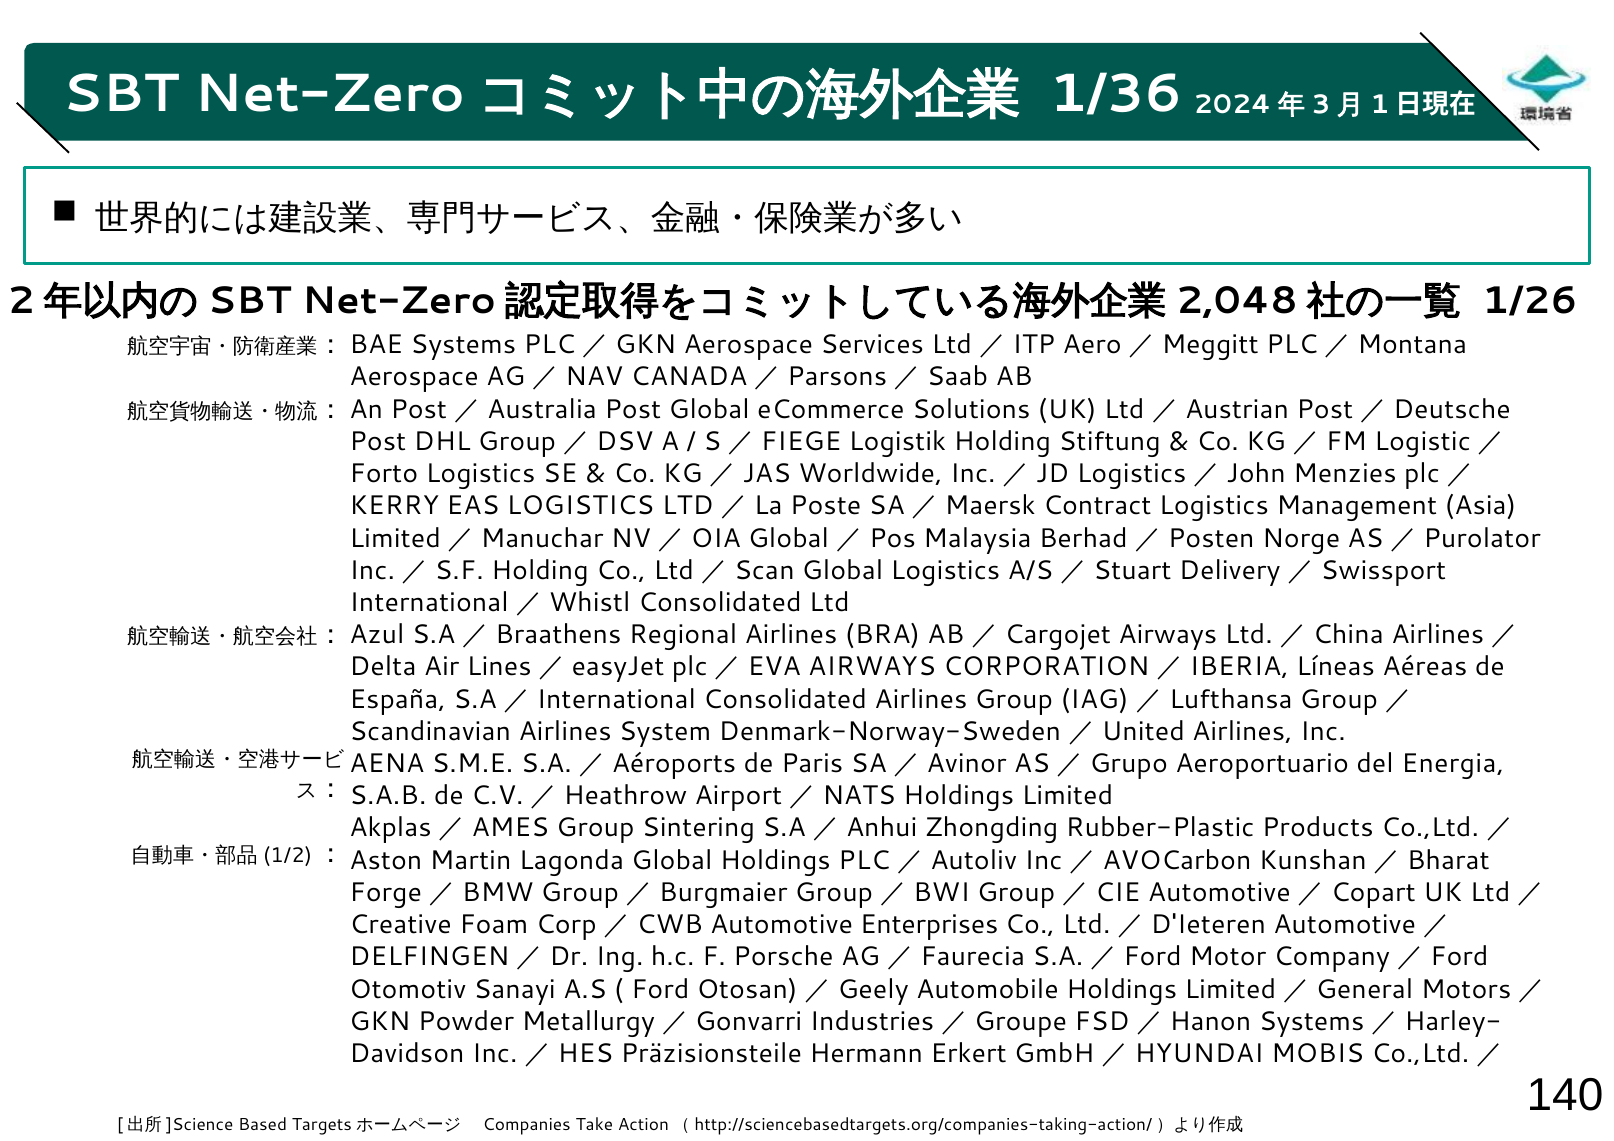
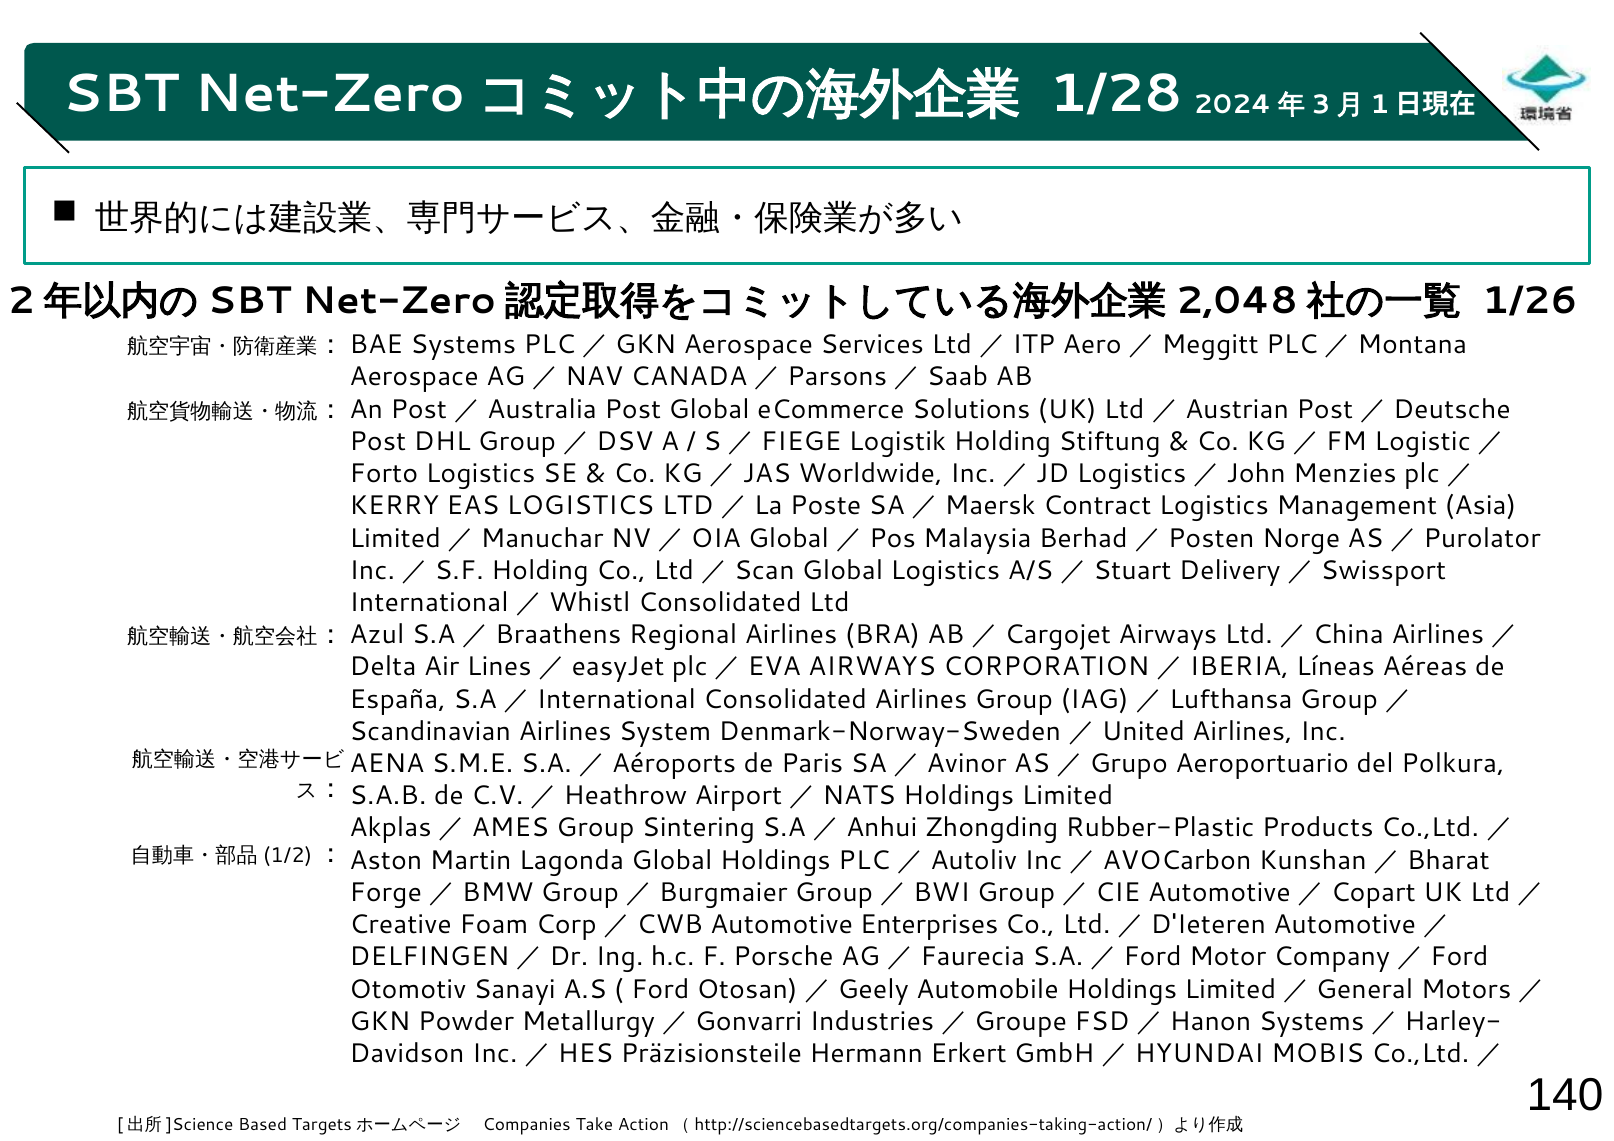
1/36: 1/36 -> 1/28 (1116, 94)
Energia: Energia -> Polkura (1453, 764)
